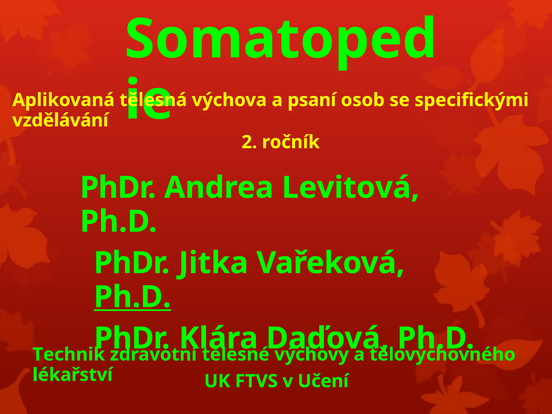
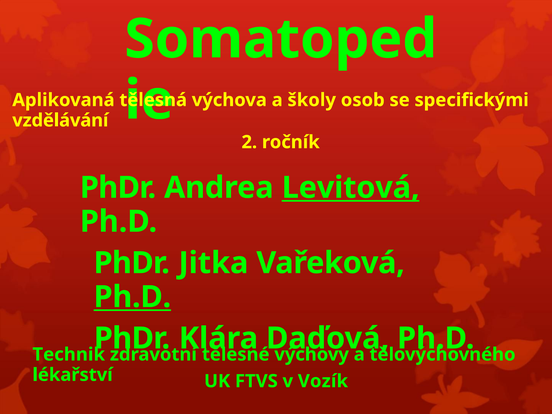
psaní: psaní -> školy (312, 100)
Levitová underline: none -> present (351, 188)
Učení: Učení -> Vozík (323, 381)
